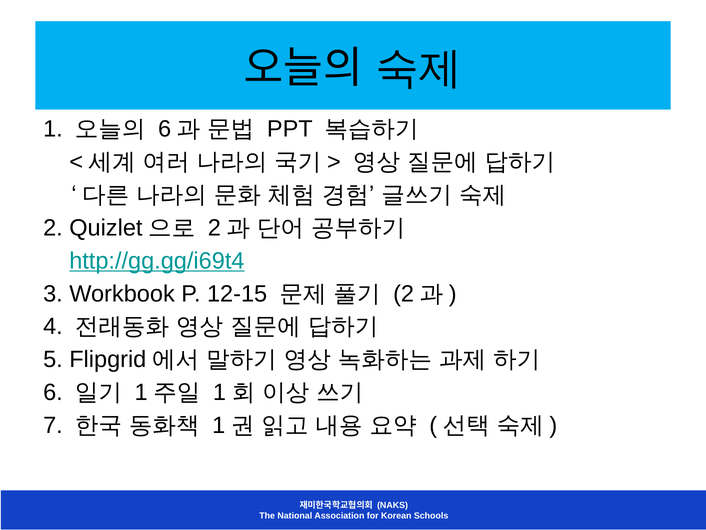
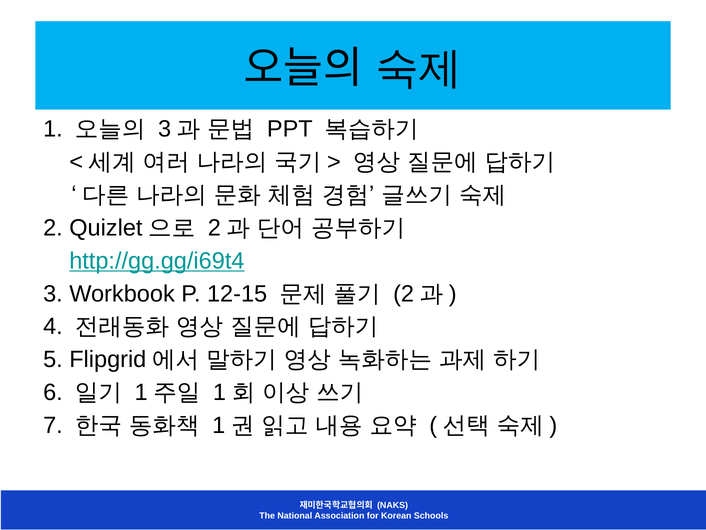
6: 6 -> 3 (165, 129)
